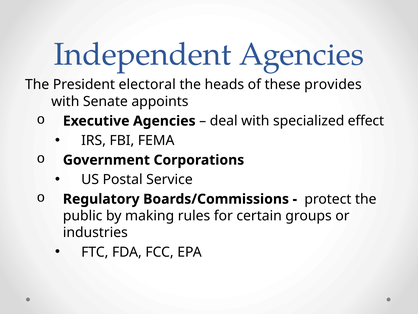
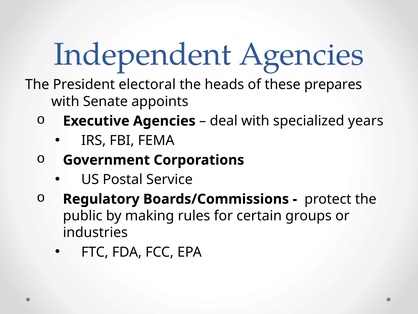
provides: provides -> prepares (333, 85)
effect: effect -> years (366, 121)
